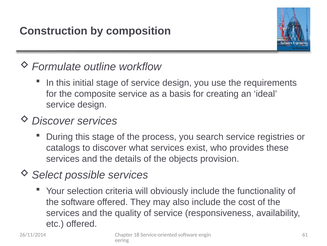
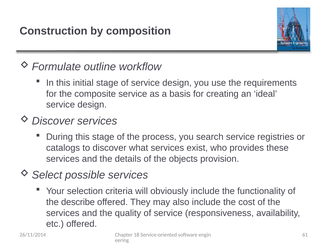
the software: software -> describe (78, 201)
